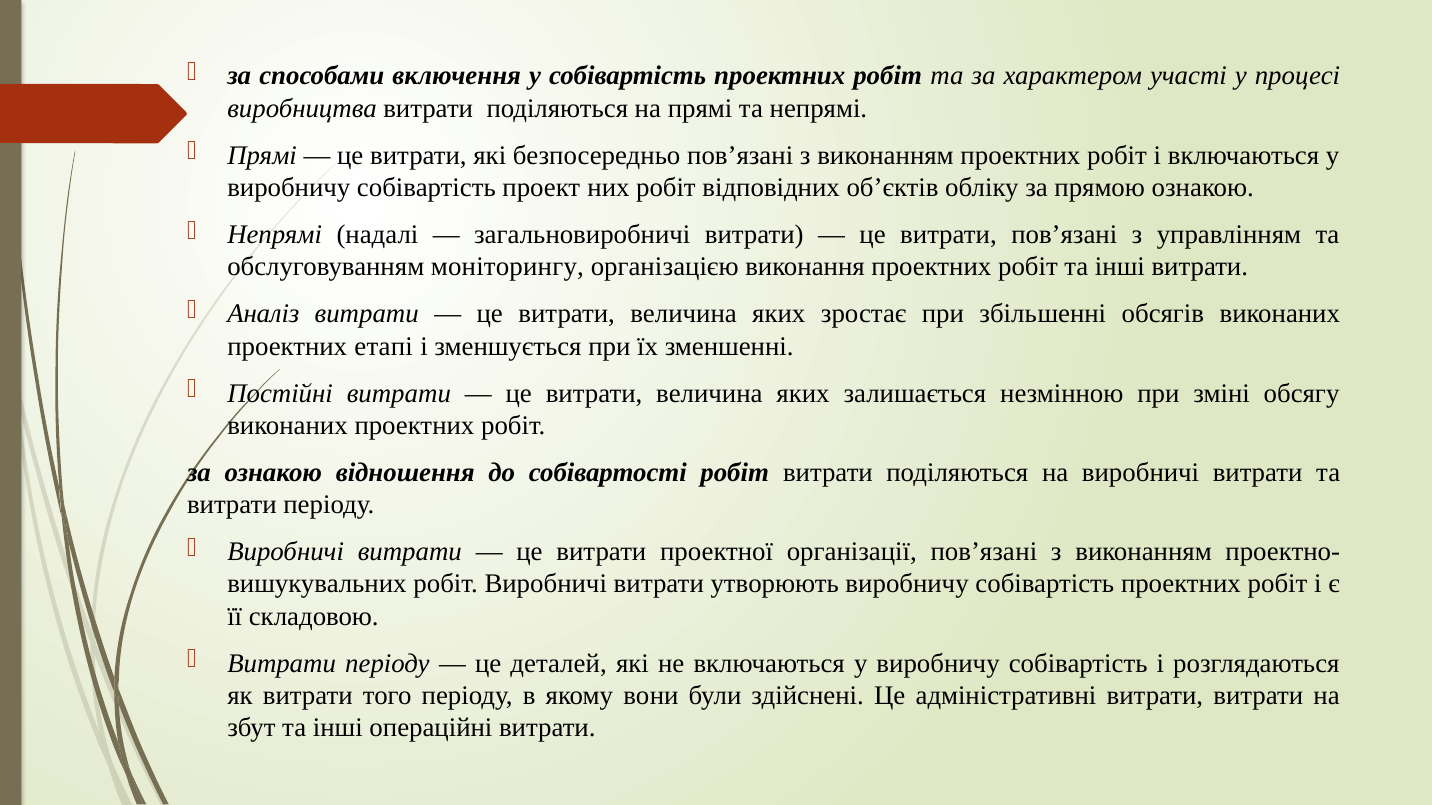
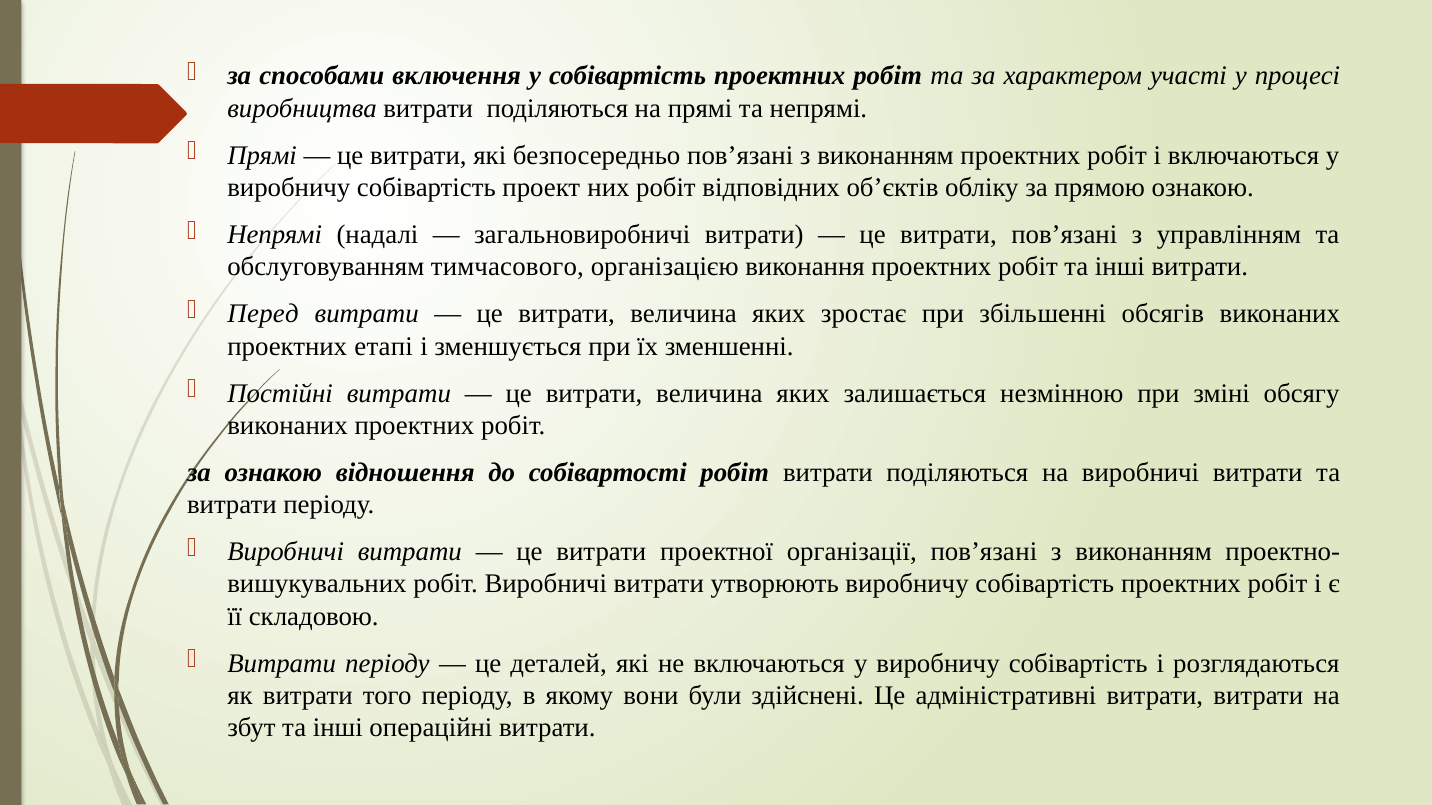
моніторингу: моніторингу -> тимчасового (507, 267)
Аналіз: Аналіз -> Перед (263, 314)
